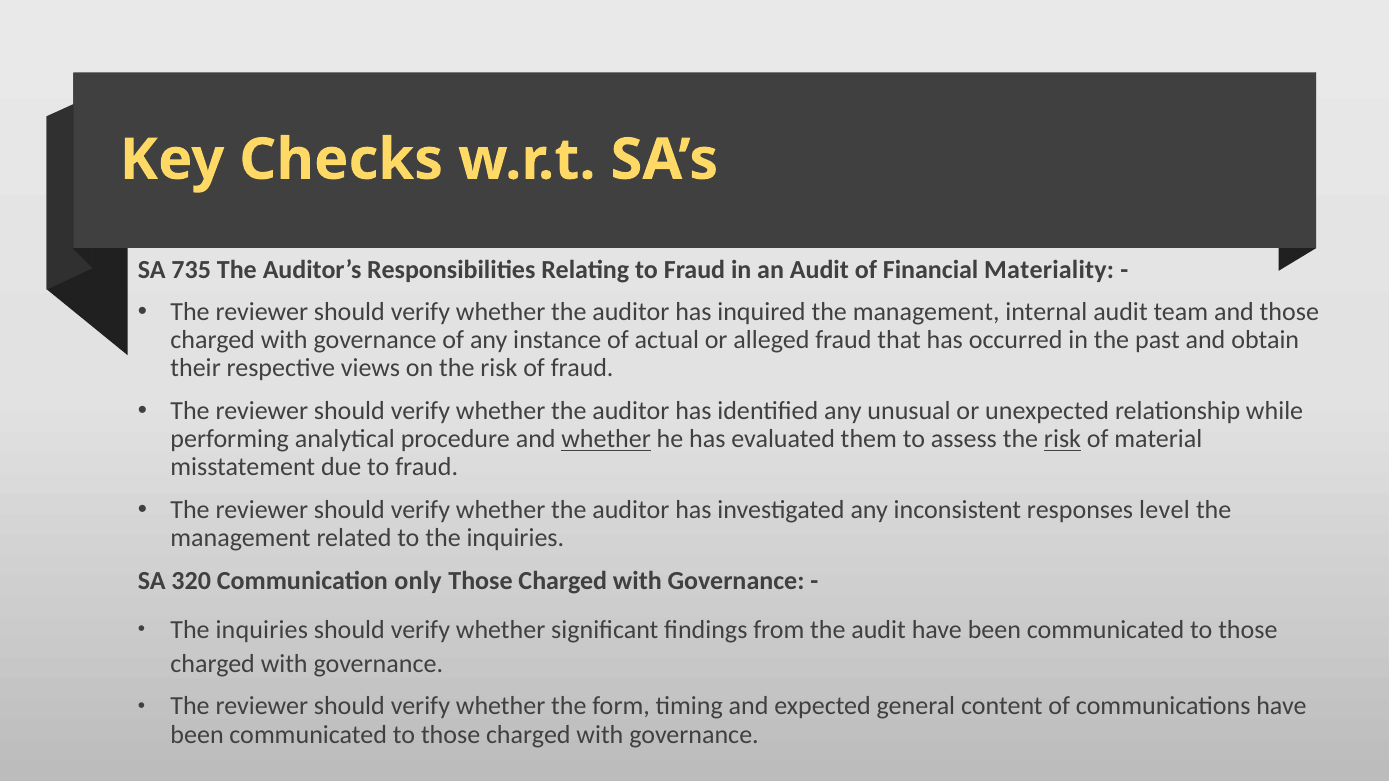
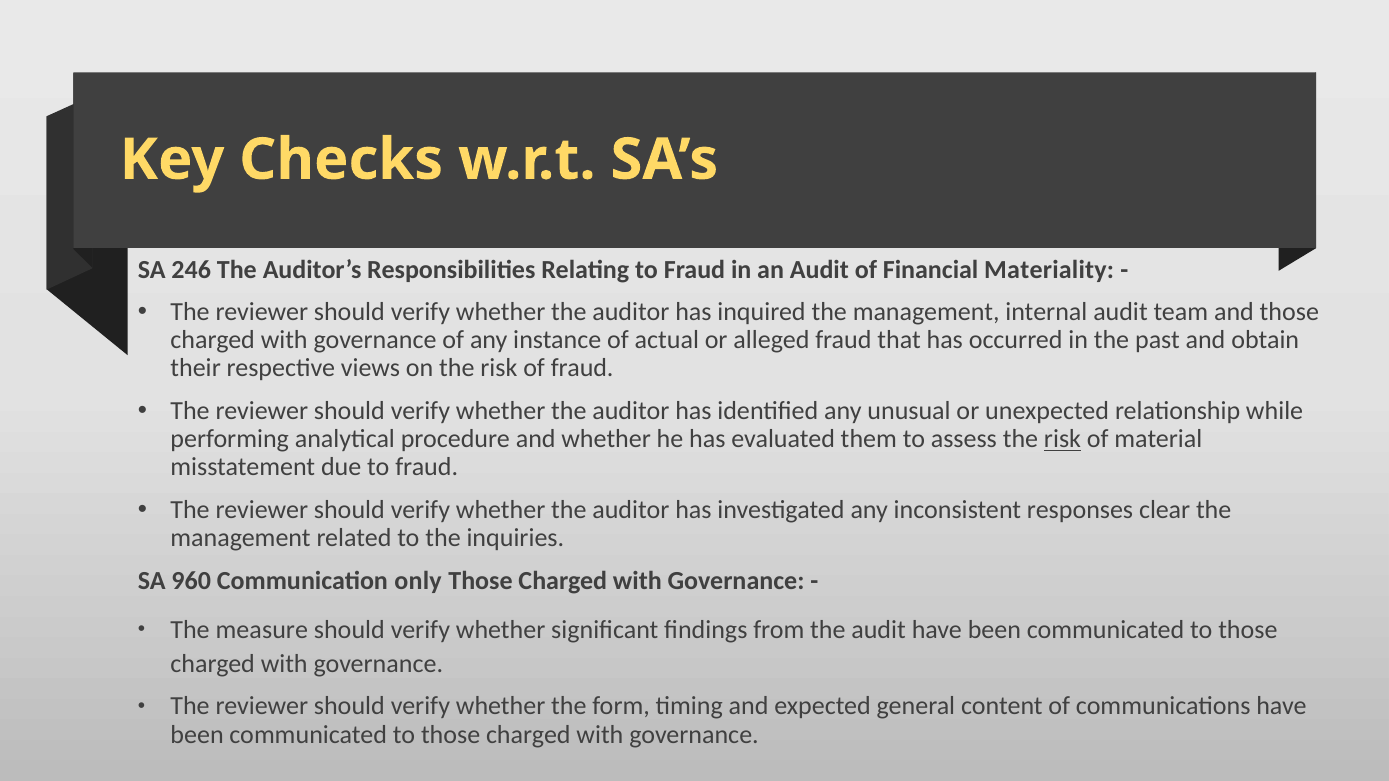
735: 735 -> 246 (191, 270)
whether underline: present -> none (606, 439)
level: level -> clear (1165, 510)
320: 320 -> 960 (191, 581)
inquiries: inquiries -> measure (262, 630)
